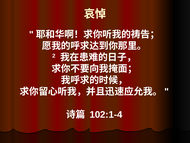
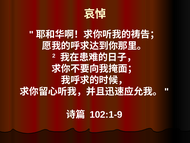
102:1-4: 102:1-4 -> 102:1-9 (106, 114)
